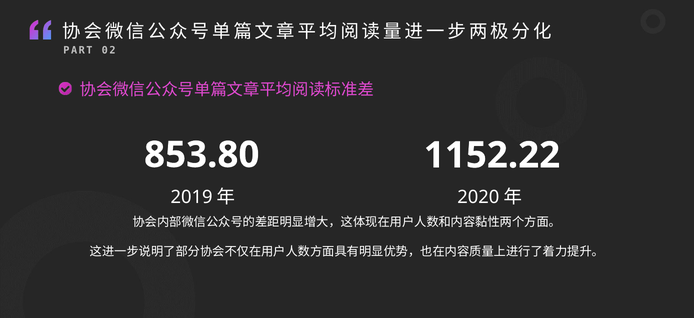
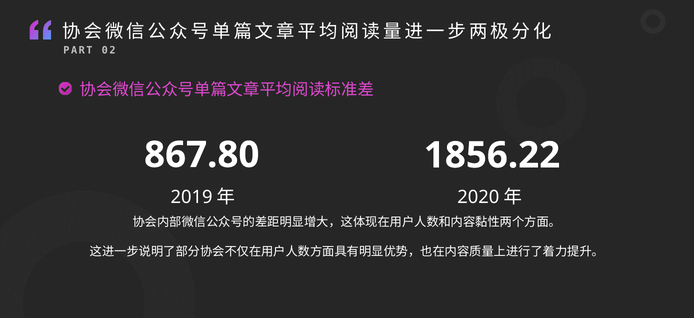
853.80: 853.80 -> 867.80 (202, 155)
1152.22: 1152.22 -> 1856.22 (492, 155)
